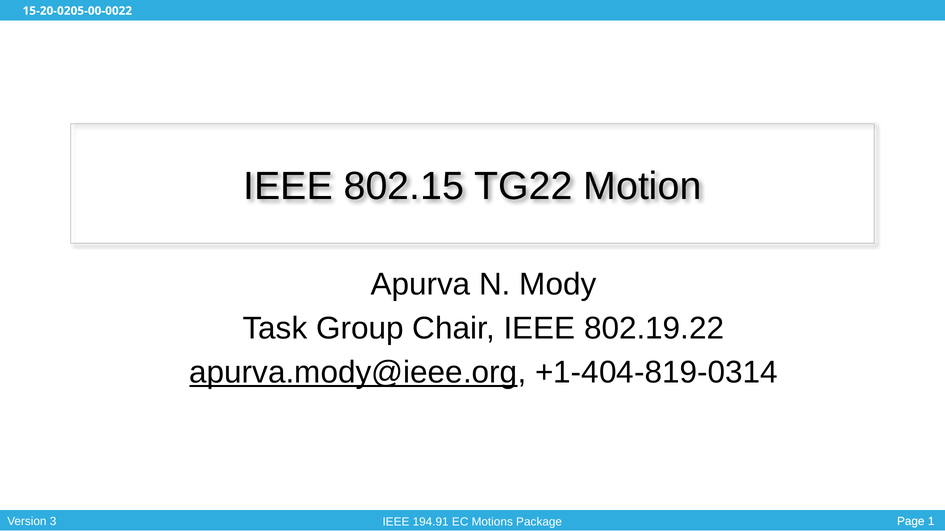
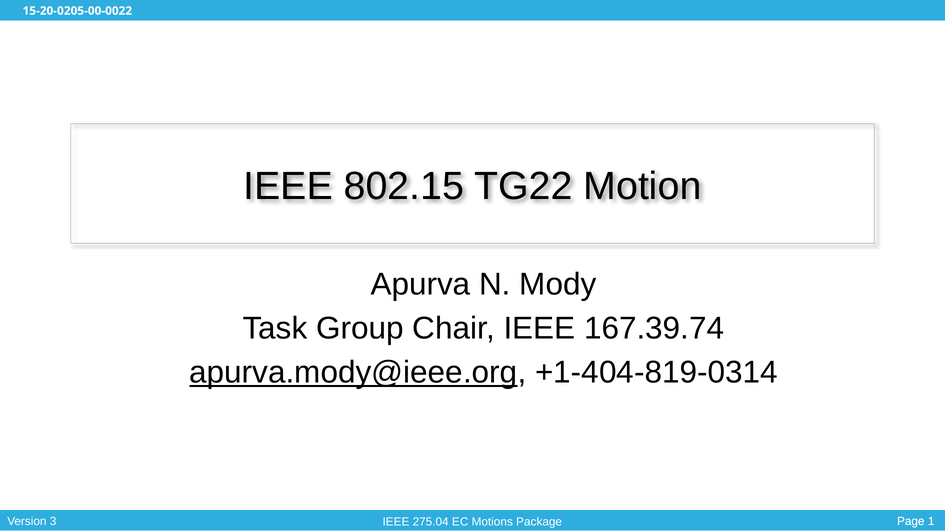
802.19.22: 802.19.22 -> 167.39.74 (654, 329)
194.91: 194.91 -> 275.04 (431, 522)
